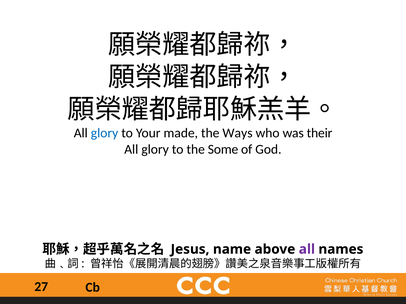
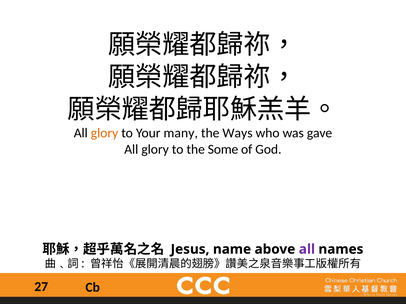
glory colour: blue -> orange (105, 133)
made: made -> many (181, 133)
their: their -> gave (320, 133)
